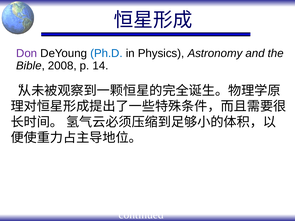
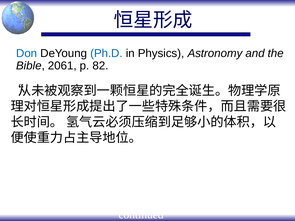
Don colour: purple -> blue (27, 53)
2008: 2008 -> 2061 (62, 66)
14: 14 -> 82 (100, 66)
